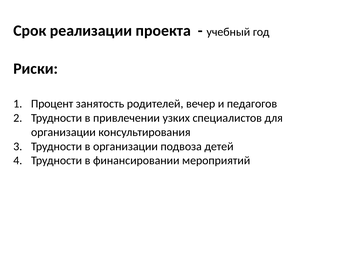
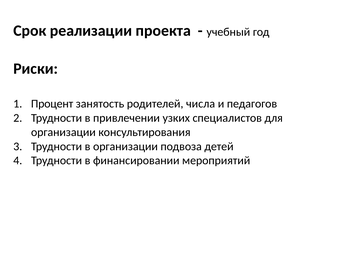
вечер: вечер -> числа (201, 104)
